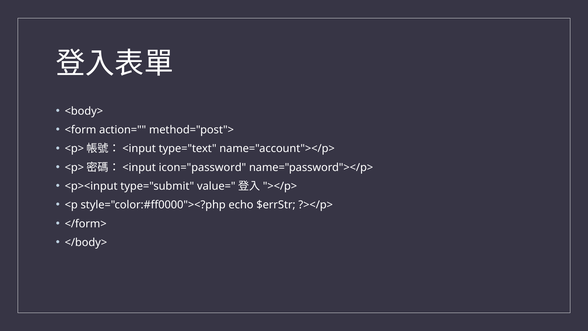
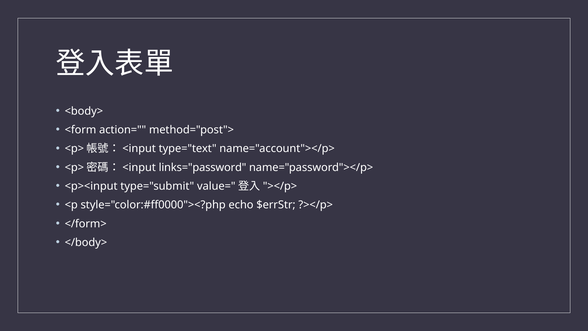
icon="password: icon="password -> links="password (202, 167)
